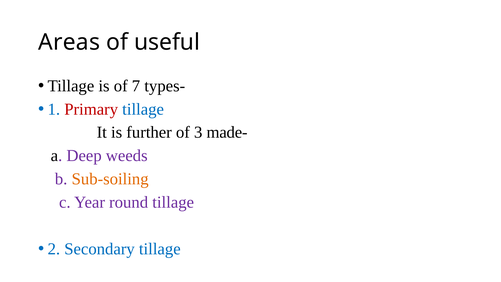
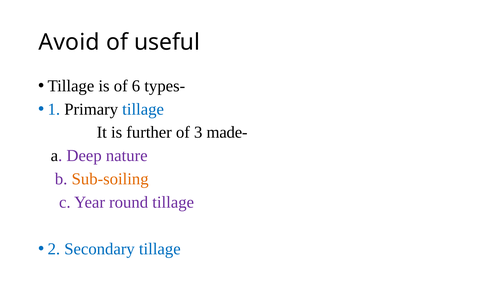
Areas: Areas -> Avoid (69, 42)
7: 7 -> 6 (136, 86)
Primary colour: red -> black (91, 109)
weeds: weeds -> nature (127, 156)
